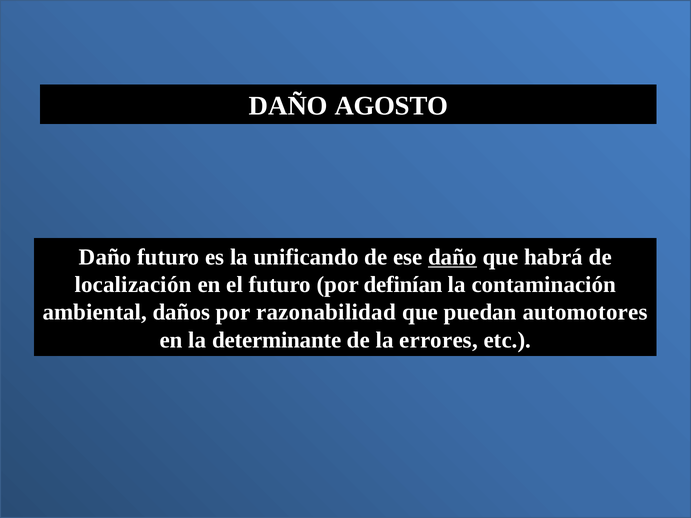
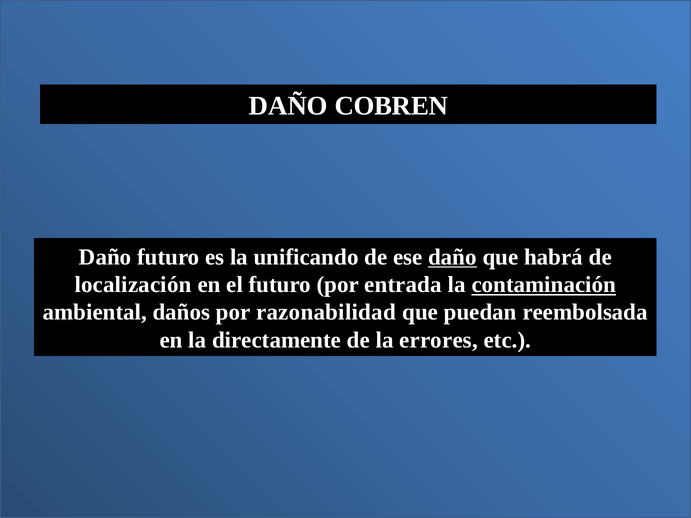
AGOSTO: AGOSTO -> COBREN (391, 106)
definían: definían -> entrada (403, 285)
contaminación underline: none -> present (544, 285)
automotores: automotores -> reembolsada (585, 312)
determinante: determinante -> directamente (277, 340)
